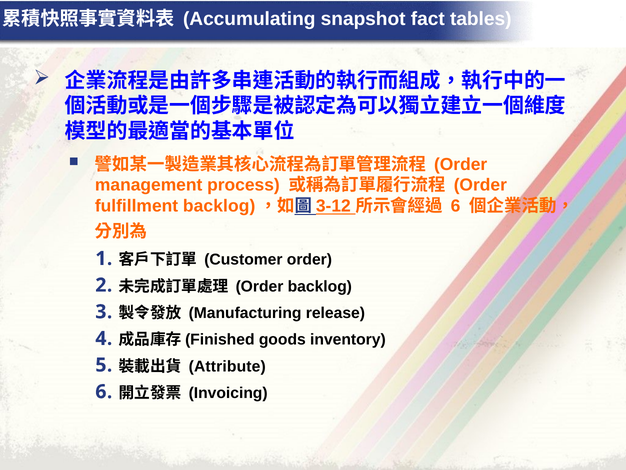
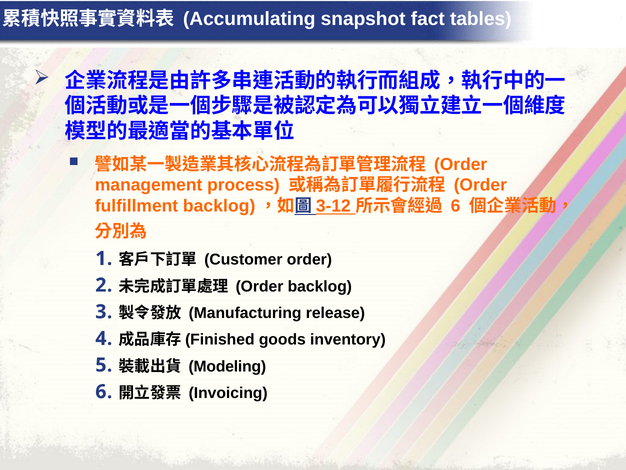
Attribute: Attribute -> Modeling (227, 366)
